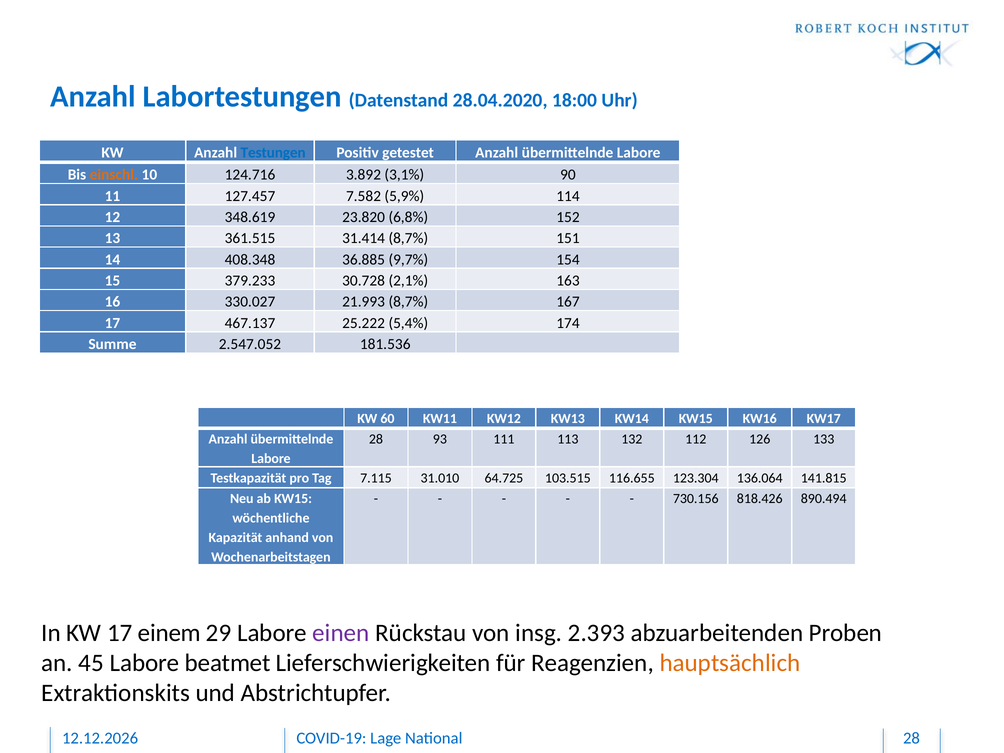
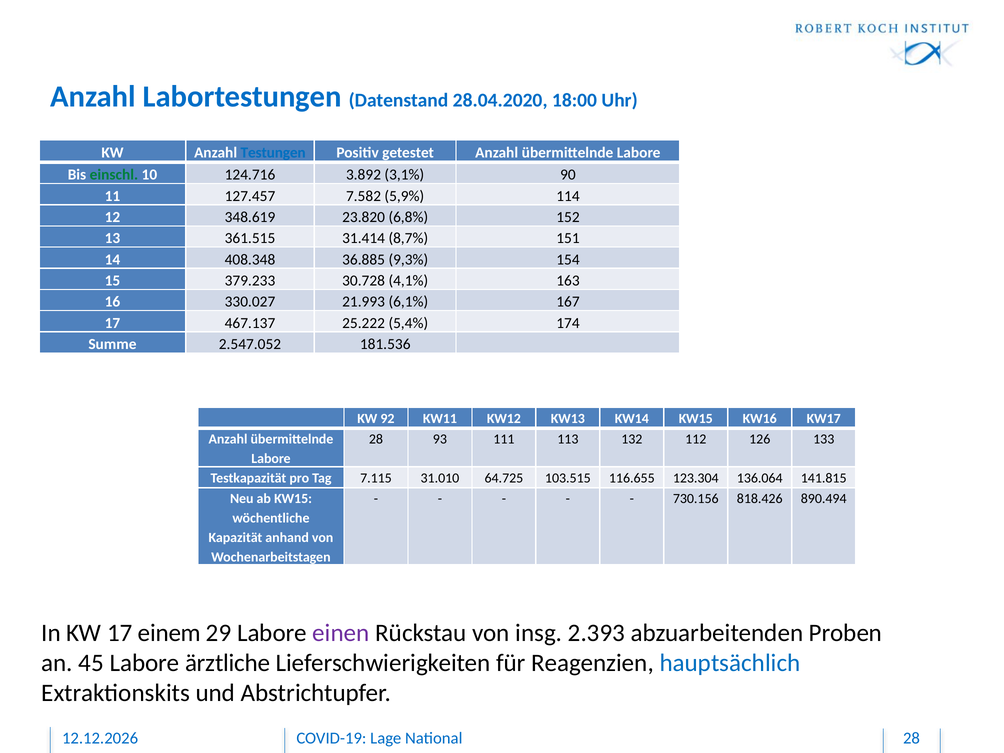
einschl colour: orange -> green (114, 175)
9,7%: 9,7% -> 9,3% (408, 260)
2,1%: 2,1% -> 4,1% (408, 281)
21.993 8,7%: 8,7% -> 6,1% (408, 302)
60: 60 -> 92 (388, 418)
beatmet: beatmet -> ärztliche (228, 663)
hauptsächlich colour: orange -> blue (730, 663)
